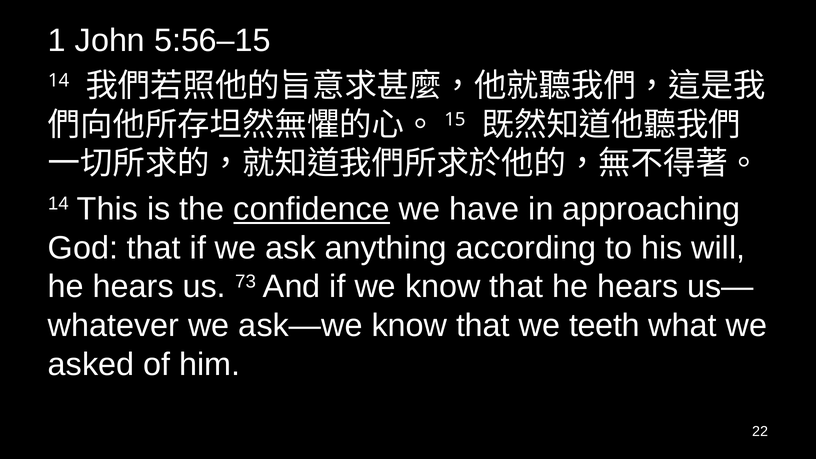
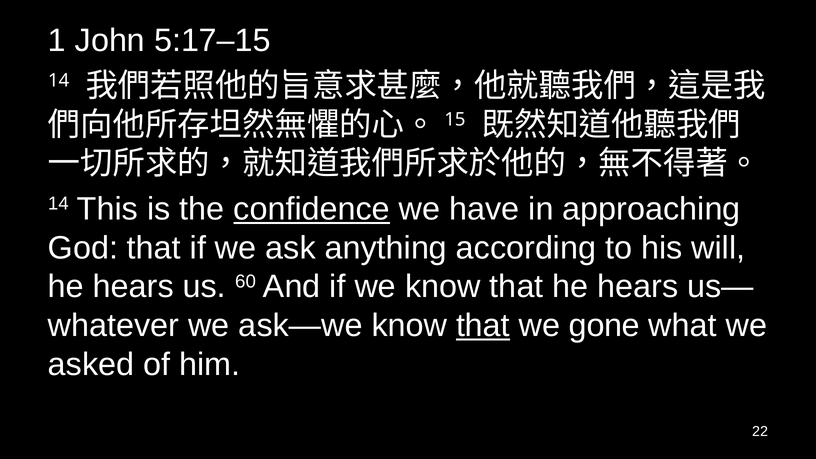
5:56–15: 5:56–15 -> 5:17–15 (212, 41)
73: 73 -> 60 (246, 281)
that underline: none -> present (483, 326)
teeth: teeth -> gone (604, 326)
